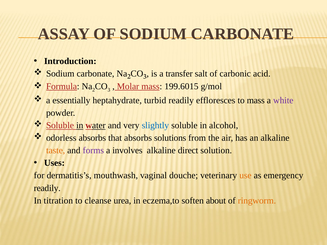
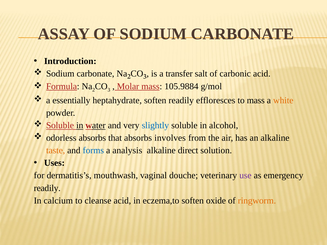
199.6015: 199.6015 -> 105.9884 (181, 86)
heptahydrate turbid: turbid -> soften (155, 100)
white colour: purple -> orange (283, 100)
solutions: solutions -> involves (170, 138)
forms colour: purple -> blue (93, 151)
involves: involves -> analysis (127, 151)
use colour: orange -> purple (245, 176)
titration: titration -> calcium (58, 201)
cleanse urea: urea -> acid (122, 201)
about: about -> oxide (216, 201)
